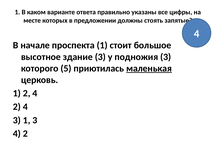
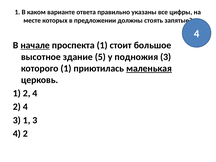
начале underline: none -> present (35, 45)
здание 3: 3 -> 5 (100, 57)
которого 5: 5 -> 1 (66, 68)
